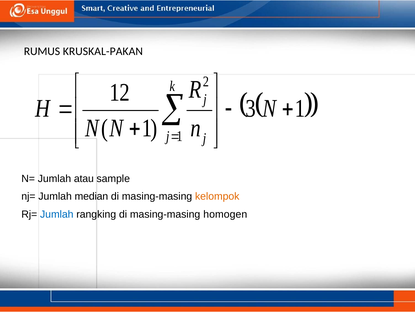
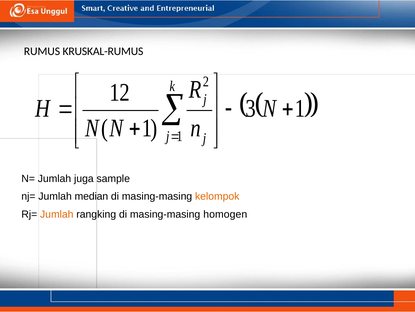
KRUSKAL-PAKAN: KRUSKAL-PAKAN -> KRUSKAL-RUMUS (103, 51)
atau: atau -> juga (84, 178)
Jumlah colour: blue -> orange (57, 214)
